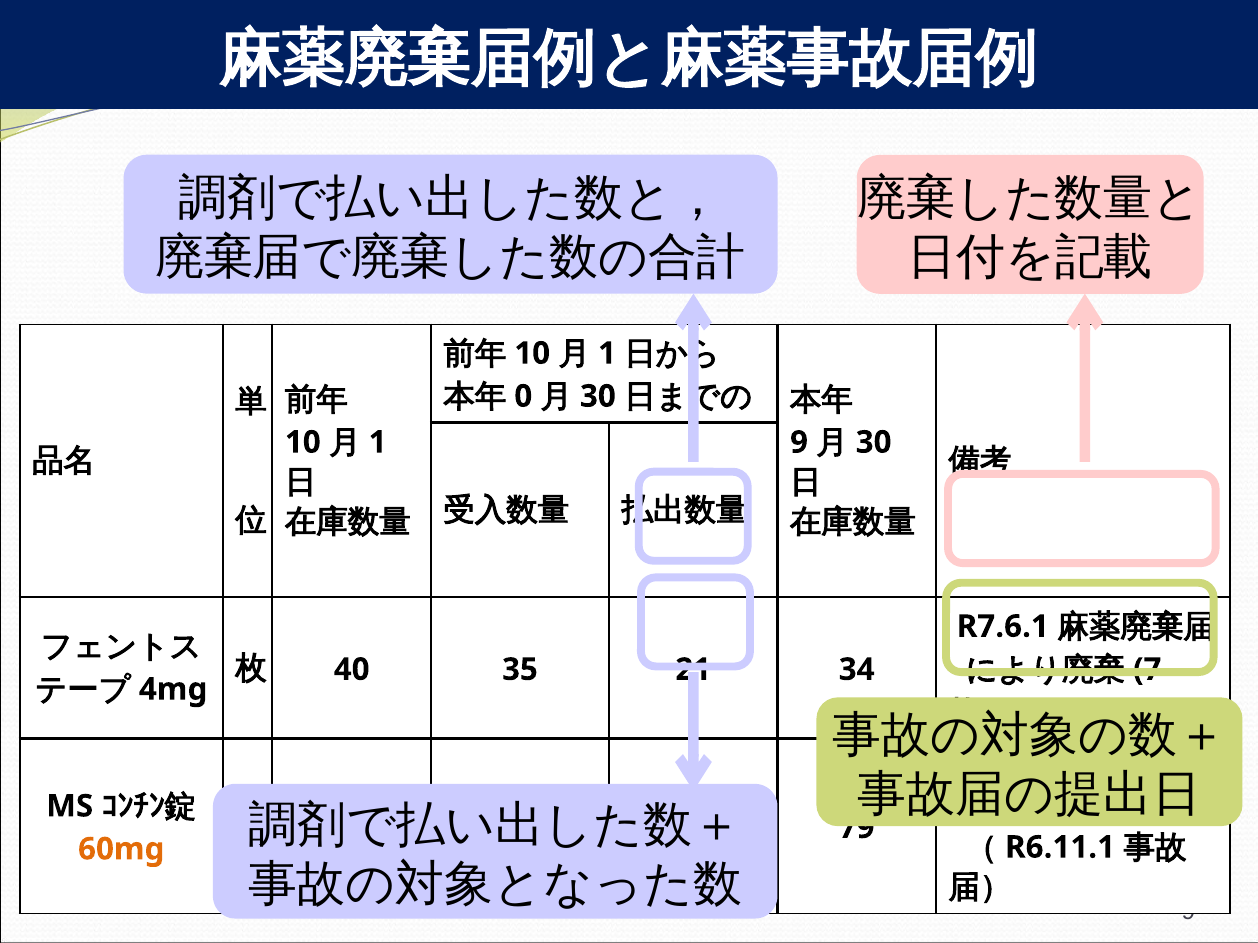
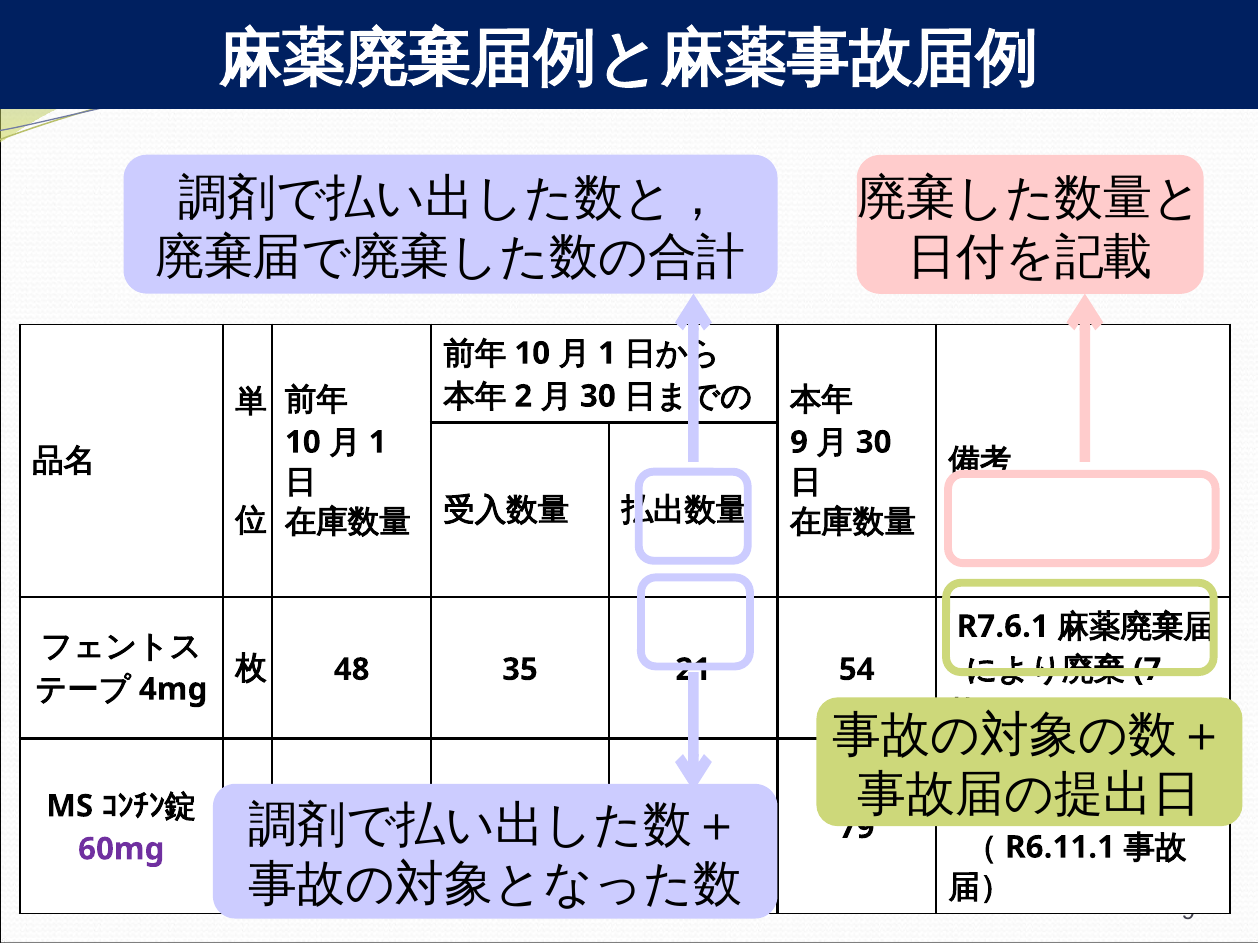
0: 0 -> 2 (523, 397)
40: 40 -> 48 (352, 670)
34: 34 -> 54 (857, 670)
60mg colour: orange -> purple (121, 850)
